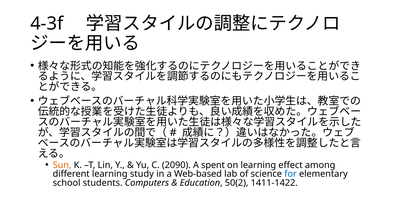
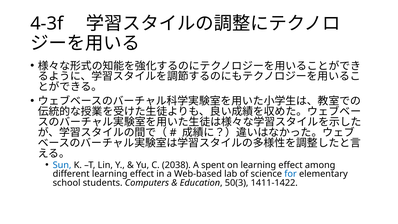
Sun colour: orange -> blue (62, 165)
2090: 2090 -> 2038 (176, 165)
different learning study: study -> effect (142, 174)
50(2: 50(2 -> 50(3 (237, 183)
